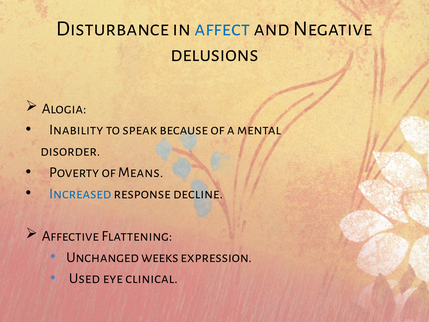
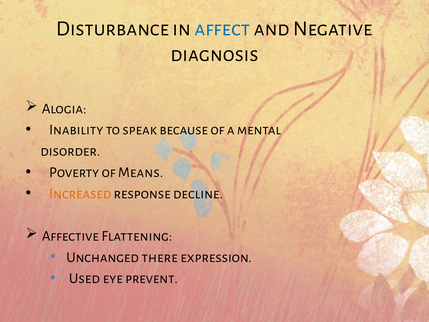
delusions: delusions -> diagnosis (214, 54)
Increased colour: blue -> orange (80, 193)
weeks: weeks -> there (160, 257)
clinical: clinical -> prevent (152, 278)
